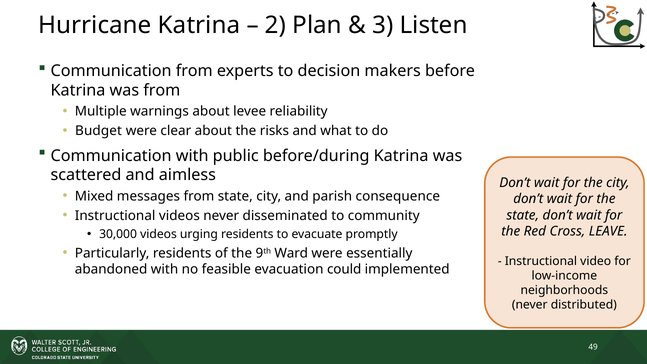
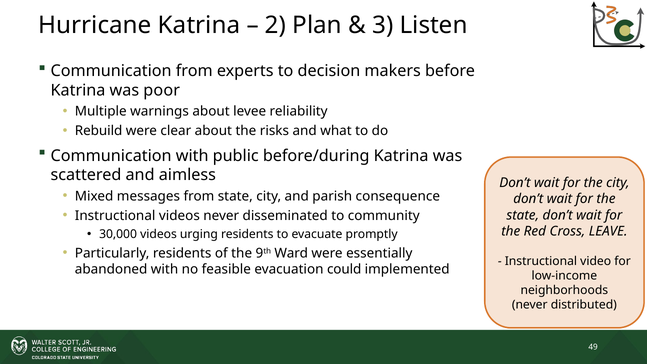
was from: from -> poor (162, 90)
Budget: Budget -> Rebuild (99, 131)
